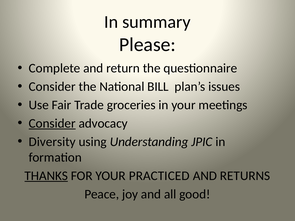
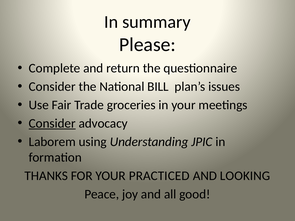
Diversity: Diversity -> Laborem (52, 142)
THANKS underline: present -> none (46, 176)
RETURNS: RETURNS -> LOOKING (245, 176)
